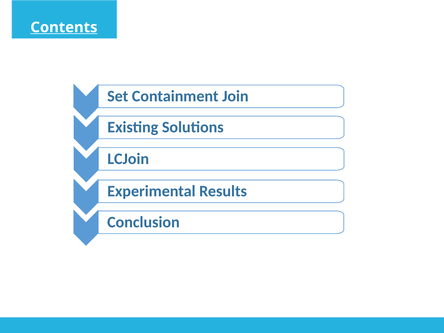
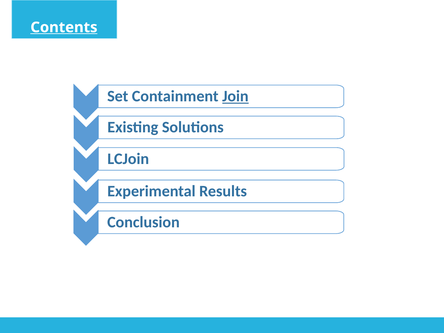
Join underline: none -> present (235, 96)
